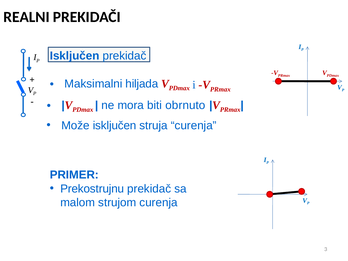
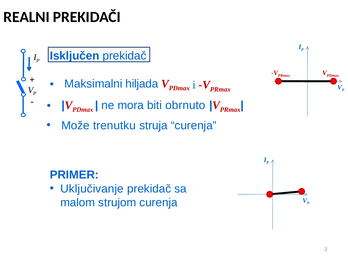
Može isključen: isključen -> trenutku (114, 125)
Prekostrujnu: Prekostrujnu -> Uključivanje (92, 189)
